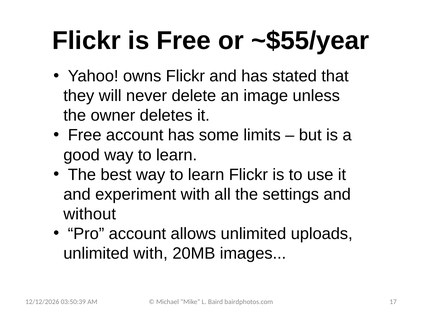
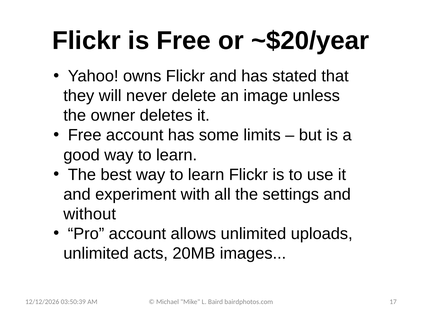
~$55/year: ~$55/year -> ~$20/year (310, 41)
unlimited with: with -> acts (151, 254)
